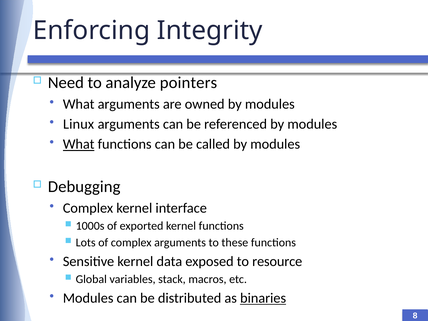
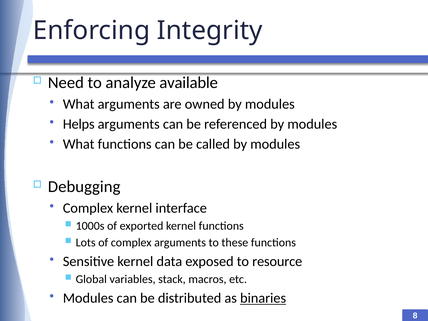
pointers: pointers -> available (189, 83)
Linux: Linux -> Helps (79, 124)
What underline: present -> none (79, 144)
